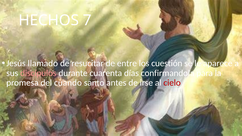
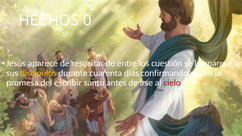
7: 7 -> 0 (87, 20)
Jesús llamado: llamado -> aparece (43, 63)
discípulos colour: pink -> yellow (38, 73)
cuando: cuando -> escribir (68, 83)
